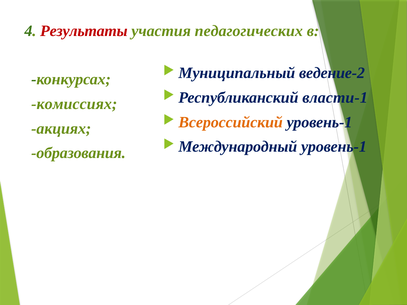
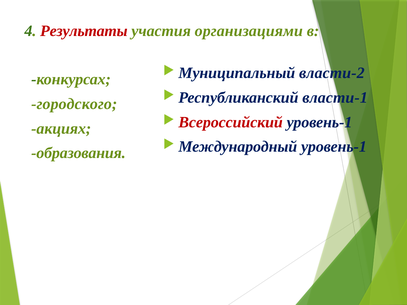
педагогических: педагогических -> организациями (249, 31)
ведение-2: ведение-2 -> власти-2 (332, 73)
комиссиях: комиссиях -> городского (74, 104)
Всероссийский colour: orange -> red (231, 122)
